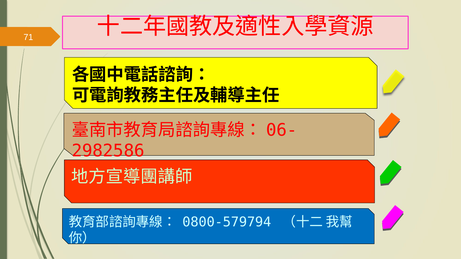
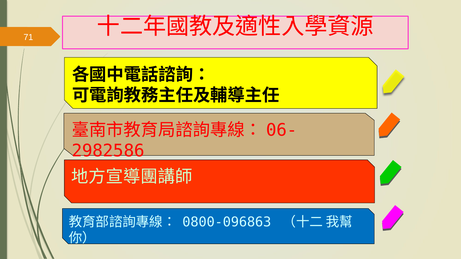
0800-579794: 0800-579794 -> 0800-096863 (227, 222)
